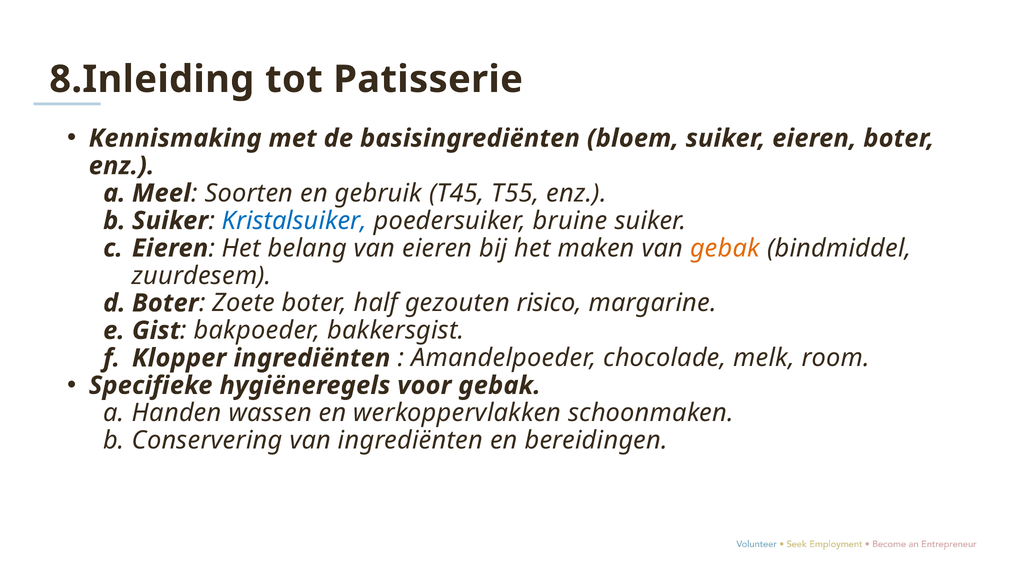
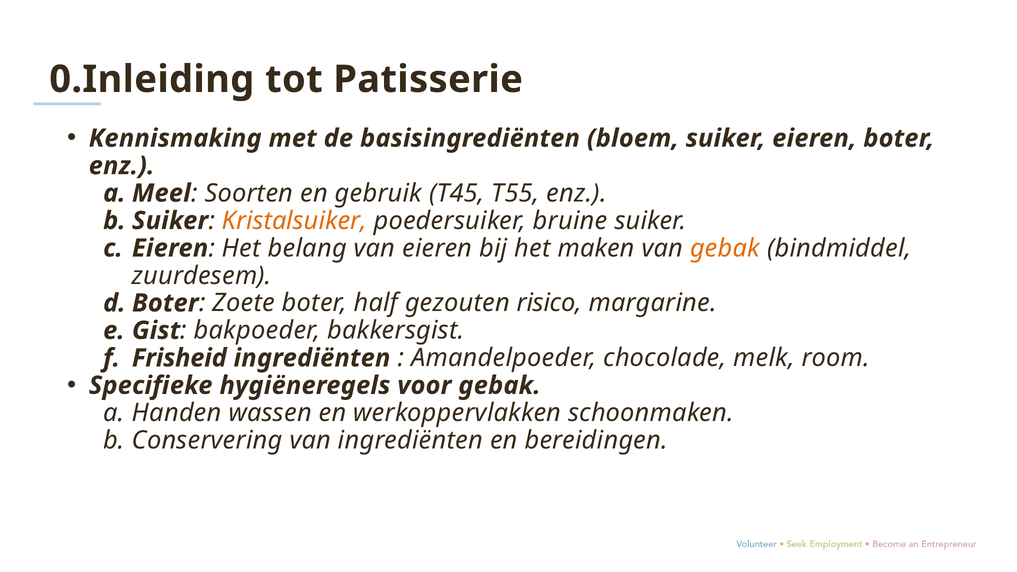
8.Inleiding: 8.Inleiding -> 0.Inleiding (152, 79)
Kristalsuiker colour: blue -> orange (294, 221)
Klopper: Klopper -> Frisheid (179, 358)
